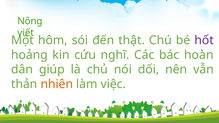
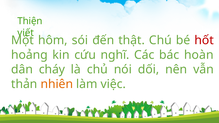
Nông: Nông -> Thiện (30, 21)
hốt colour: purple -> red (204, 40)
giúp: giúp -> cháy (52, 70)
